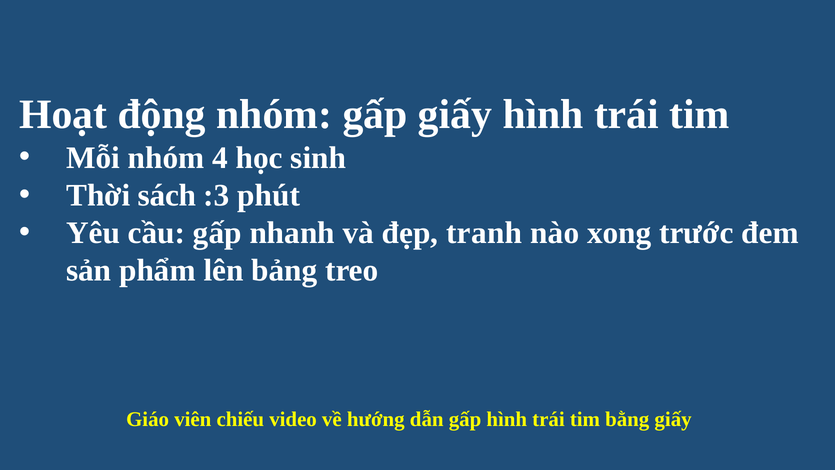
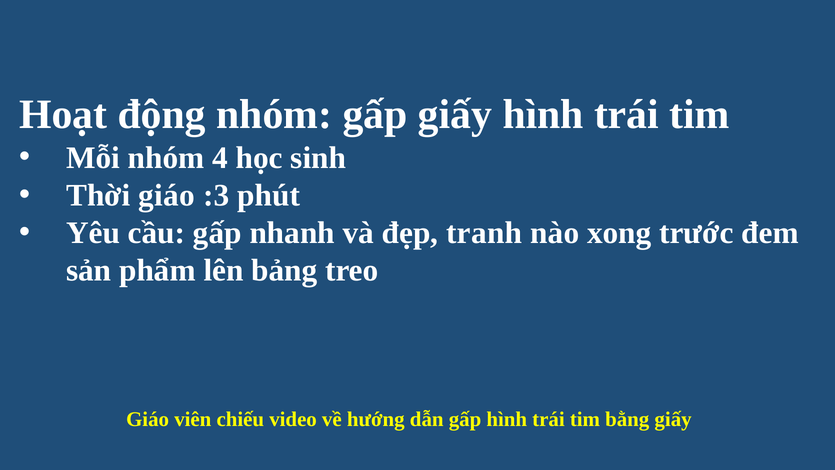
Thời sách: sách -> giáo (167, 195)
